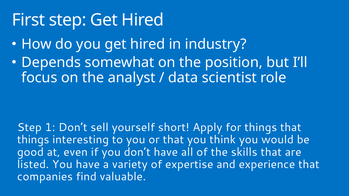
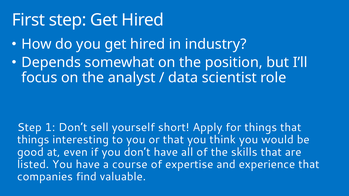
variety: variety -> course (130, 165)
